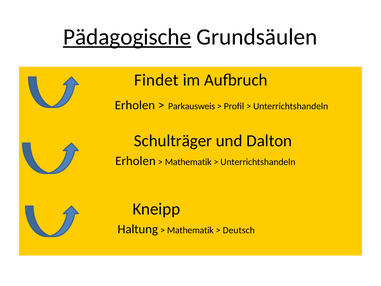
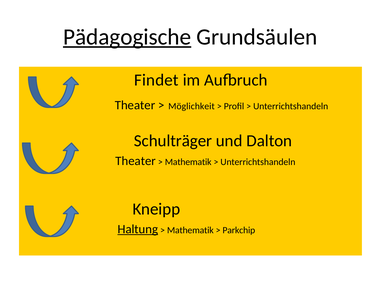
Erholen: Erholen -> Theater (135, 105)
Parkausweis: Parkausweis -> Möglichkeit (191, 106)
Erholen: Erholen -> Theater (136, 161)
Haltung underline: none -> present (138, 229)
Deutsch: Deutsch -> Parkchip (239, 230)
